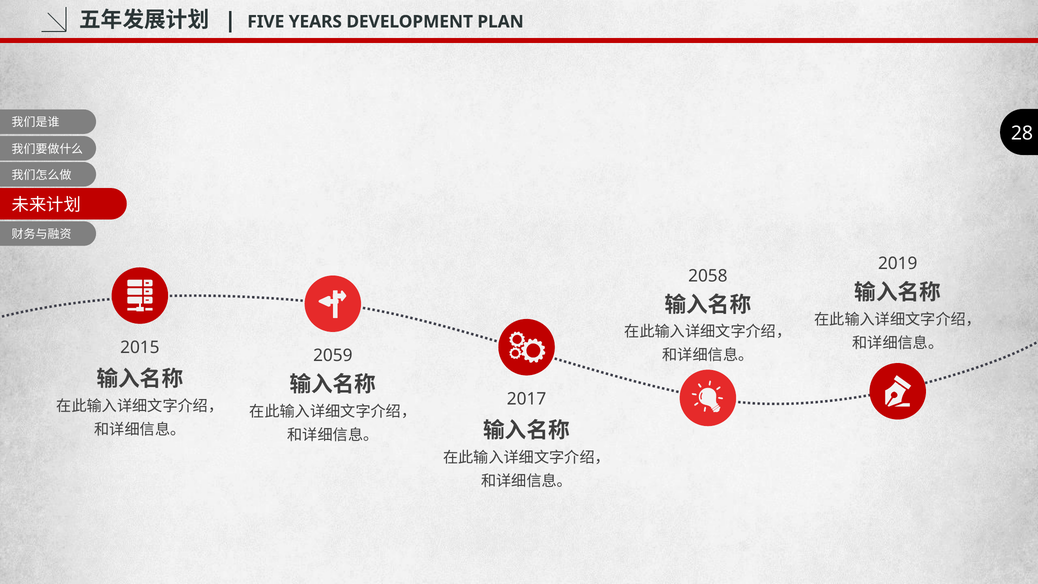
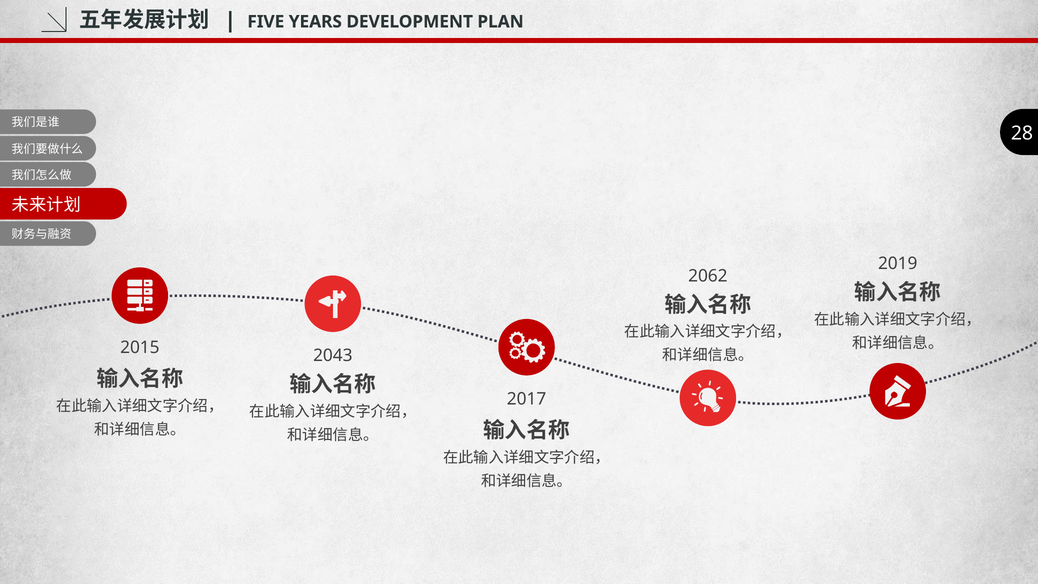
2058: 2058 -> 2062 (708, 276)
2059: 2059 -> 2043 (333, 356)
